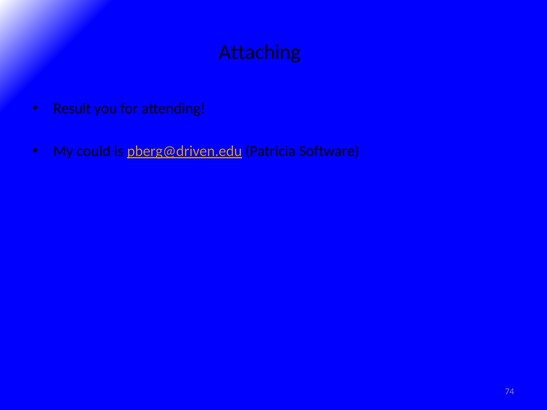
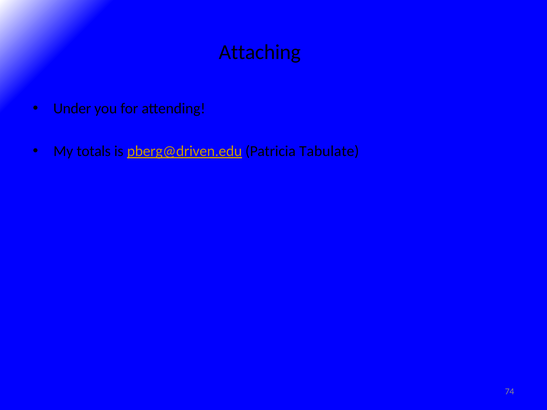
Result: Result -> Under (72, 109)
could: could -> totals (94, 151)
Software: Software -> Tabulate (329, 151)
